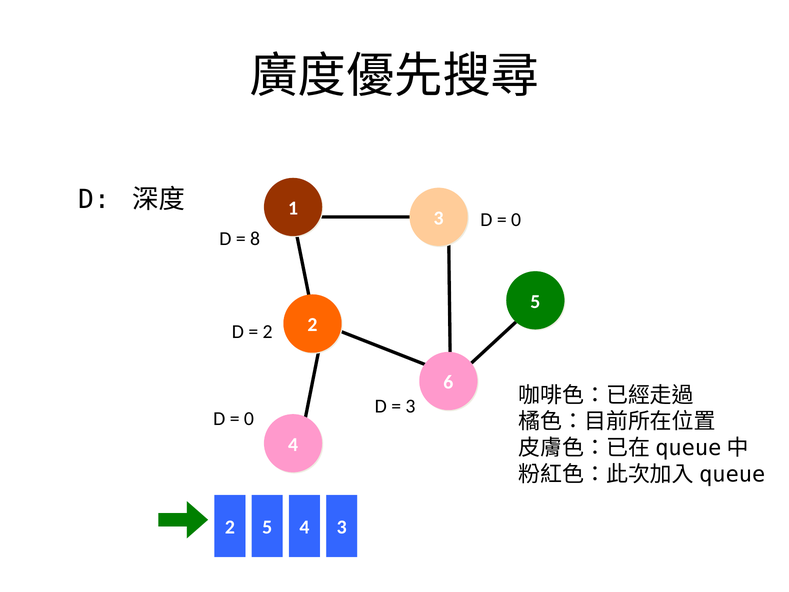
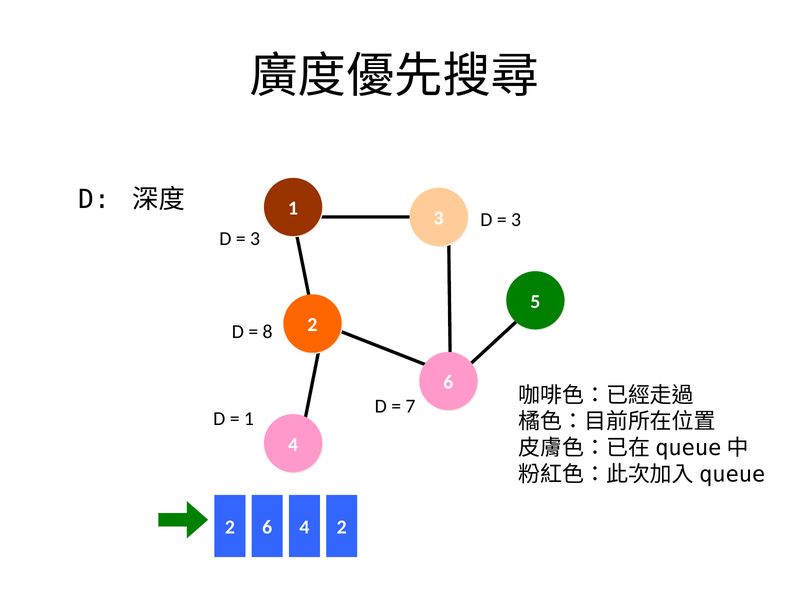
0: 0 -> 3 (516, 220)
8: 8 -> 3 (255, 238)
2: 2 -> 8 (268, 332)
3: 3 -> 7 (410, 406)
0: 0 -> 1 (249, 419)
2 5: 5 -> 6 (267, 527)
4 3: 3 -> 2 (342, 527)
